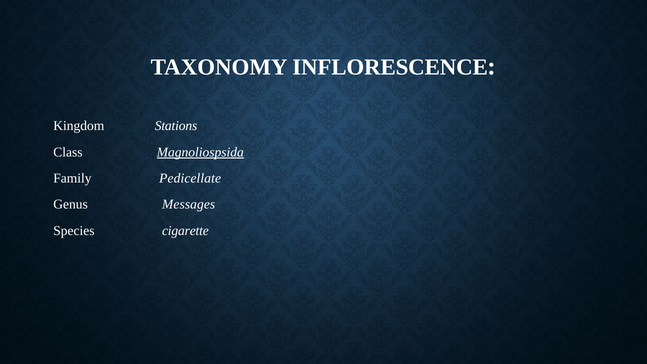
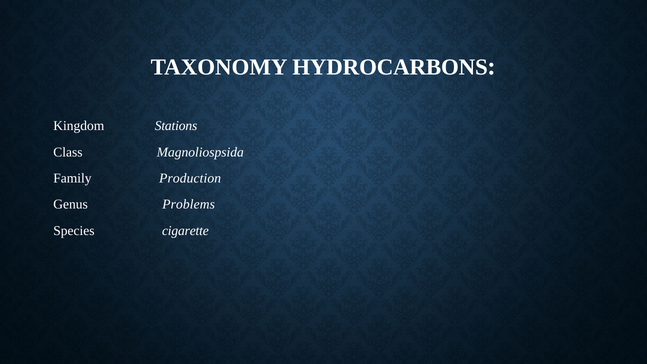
INFLORESCENCE: INFLORESCENCE -> HYDROCARBONS (390, 67)
Magnoliospsida underline: present -> none (200, 152)
Pedicellate: Pedicellate -> Production (190, 178)
Messages: Messages -> Problems (189, 204)
